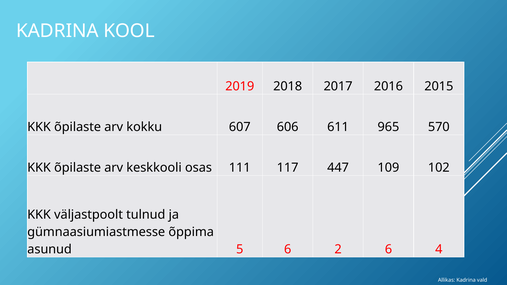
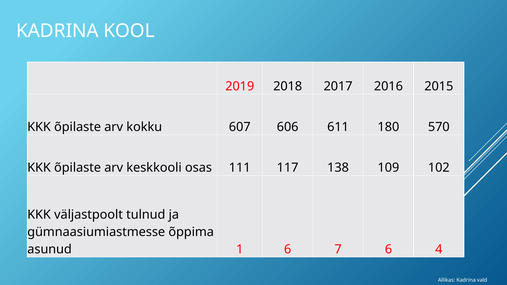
965: 965 -> 180 (388, 127)
447: 447 -> 138 (338, 168)
5: 5 -> 1 (240, 249)
2: 2 -> 7 (338, 249)
